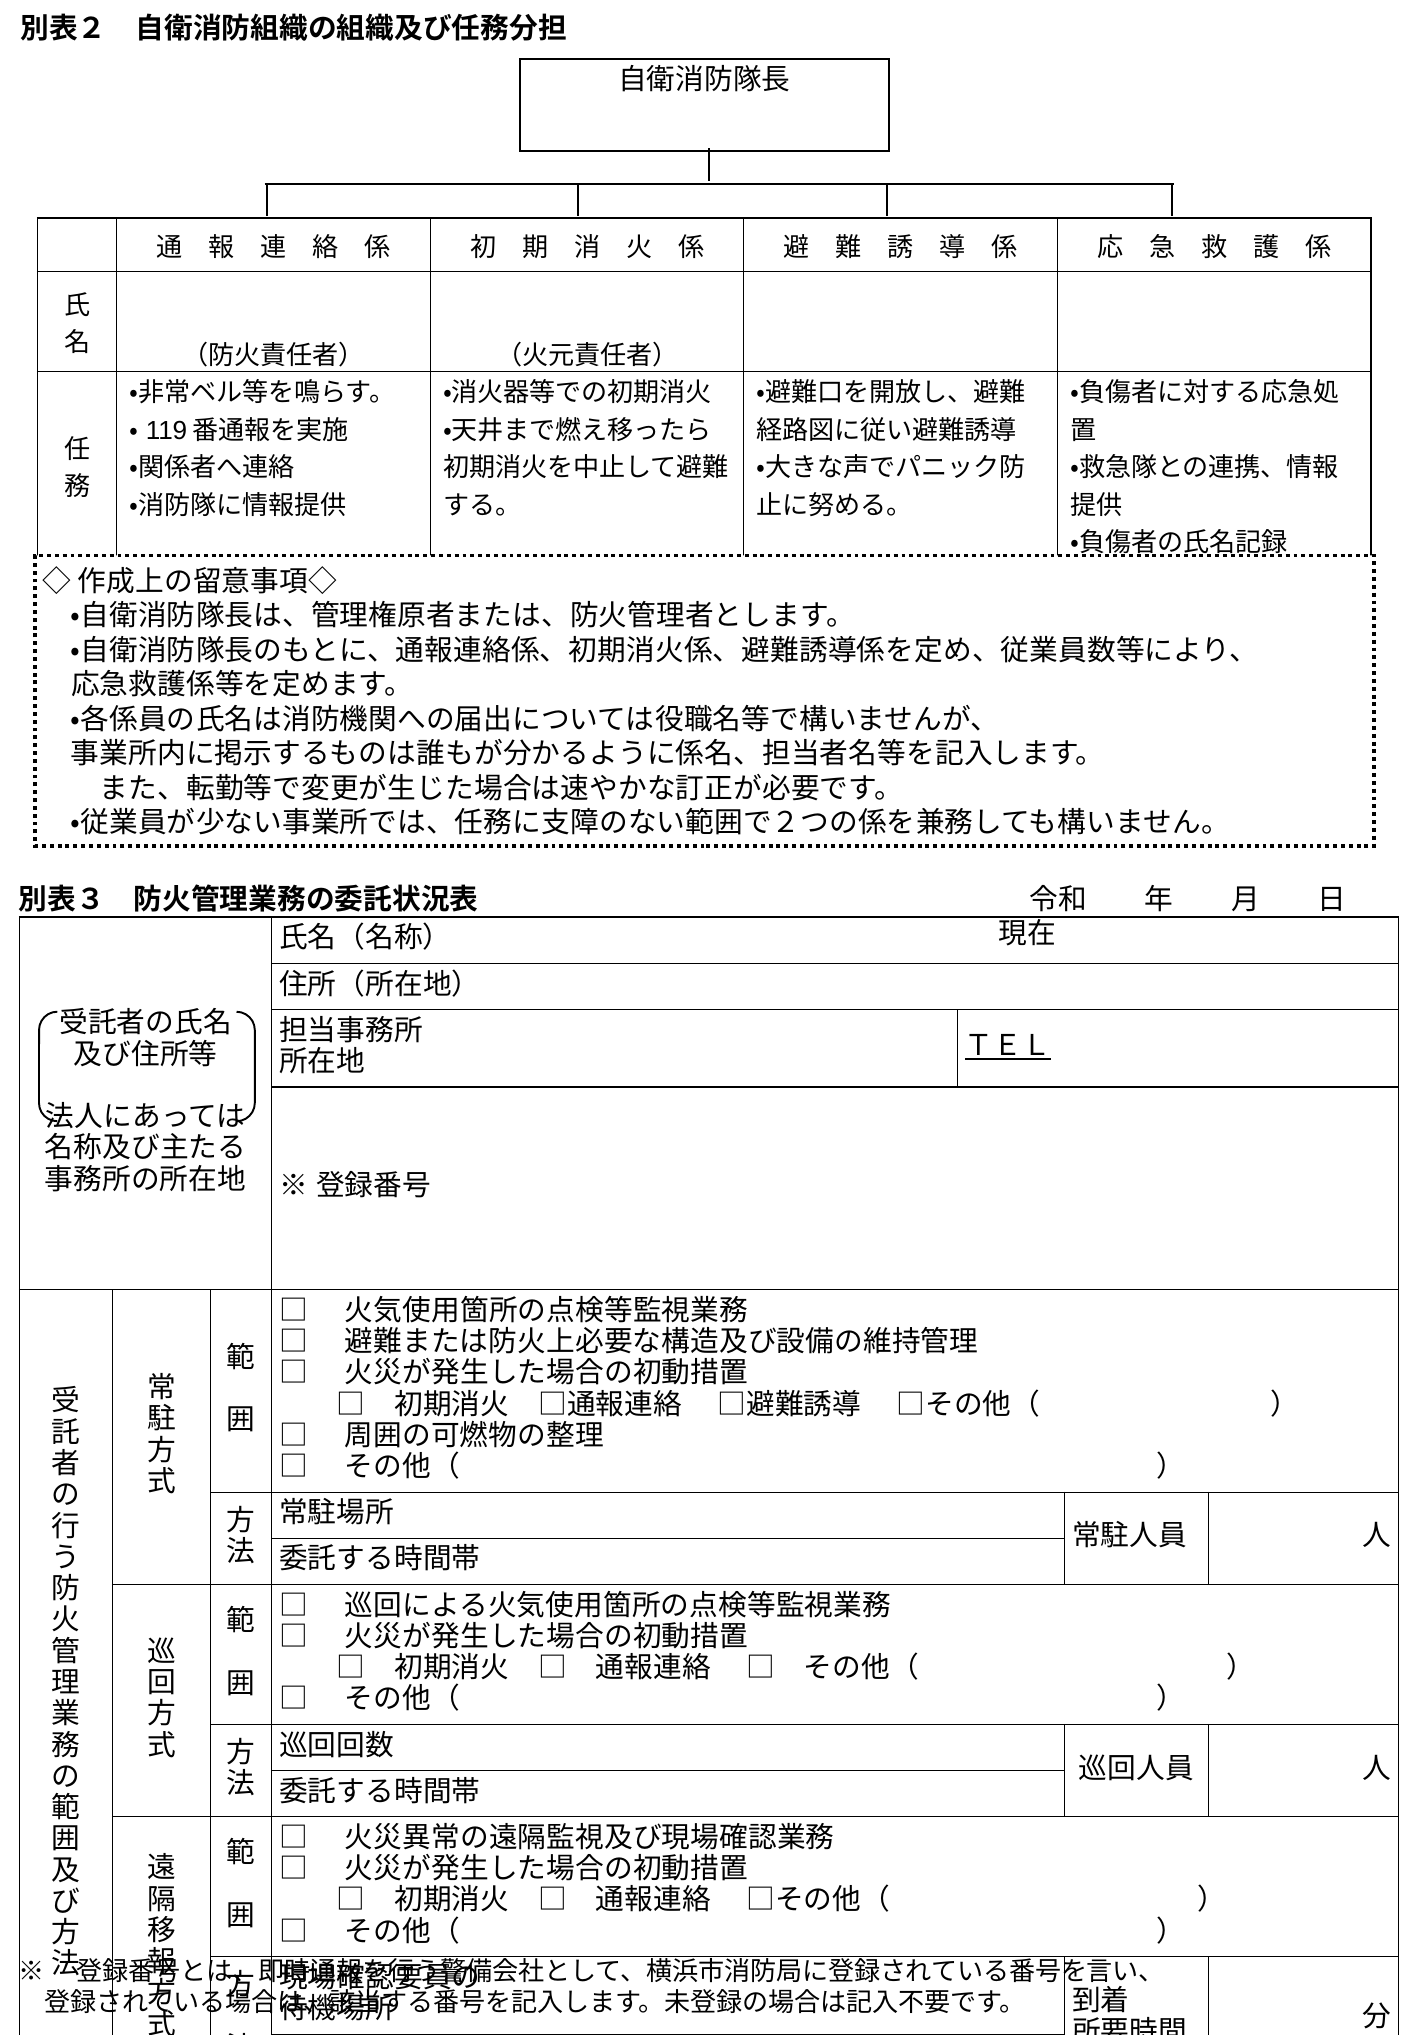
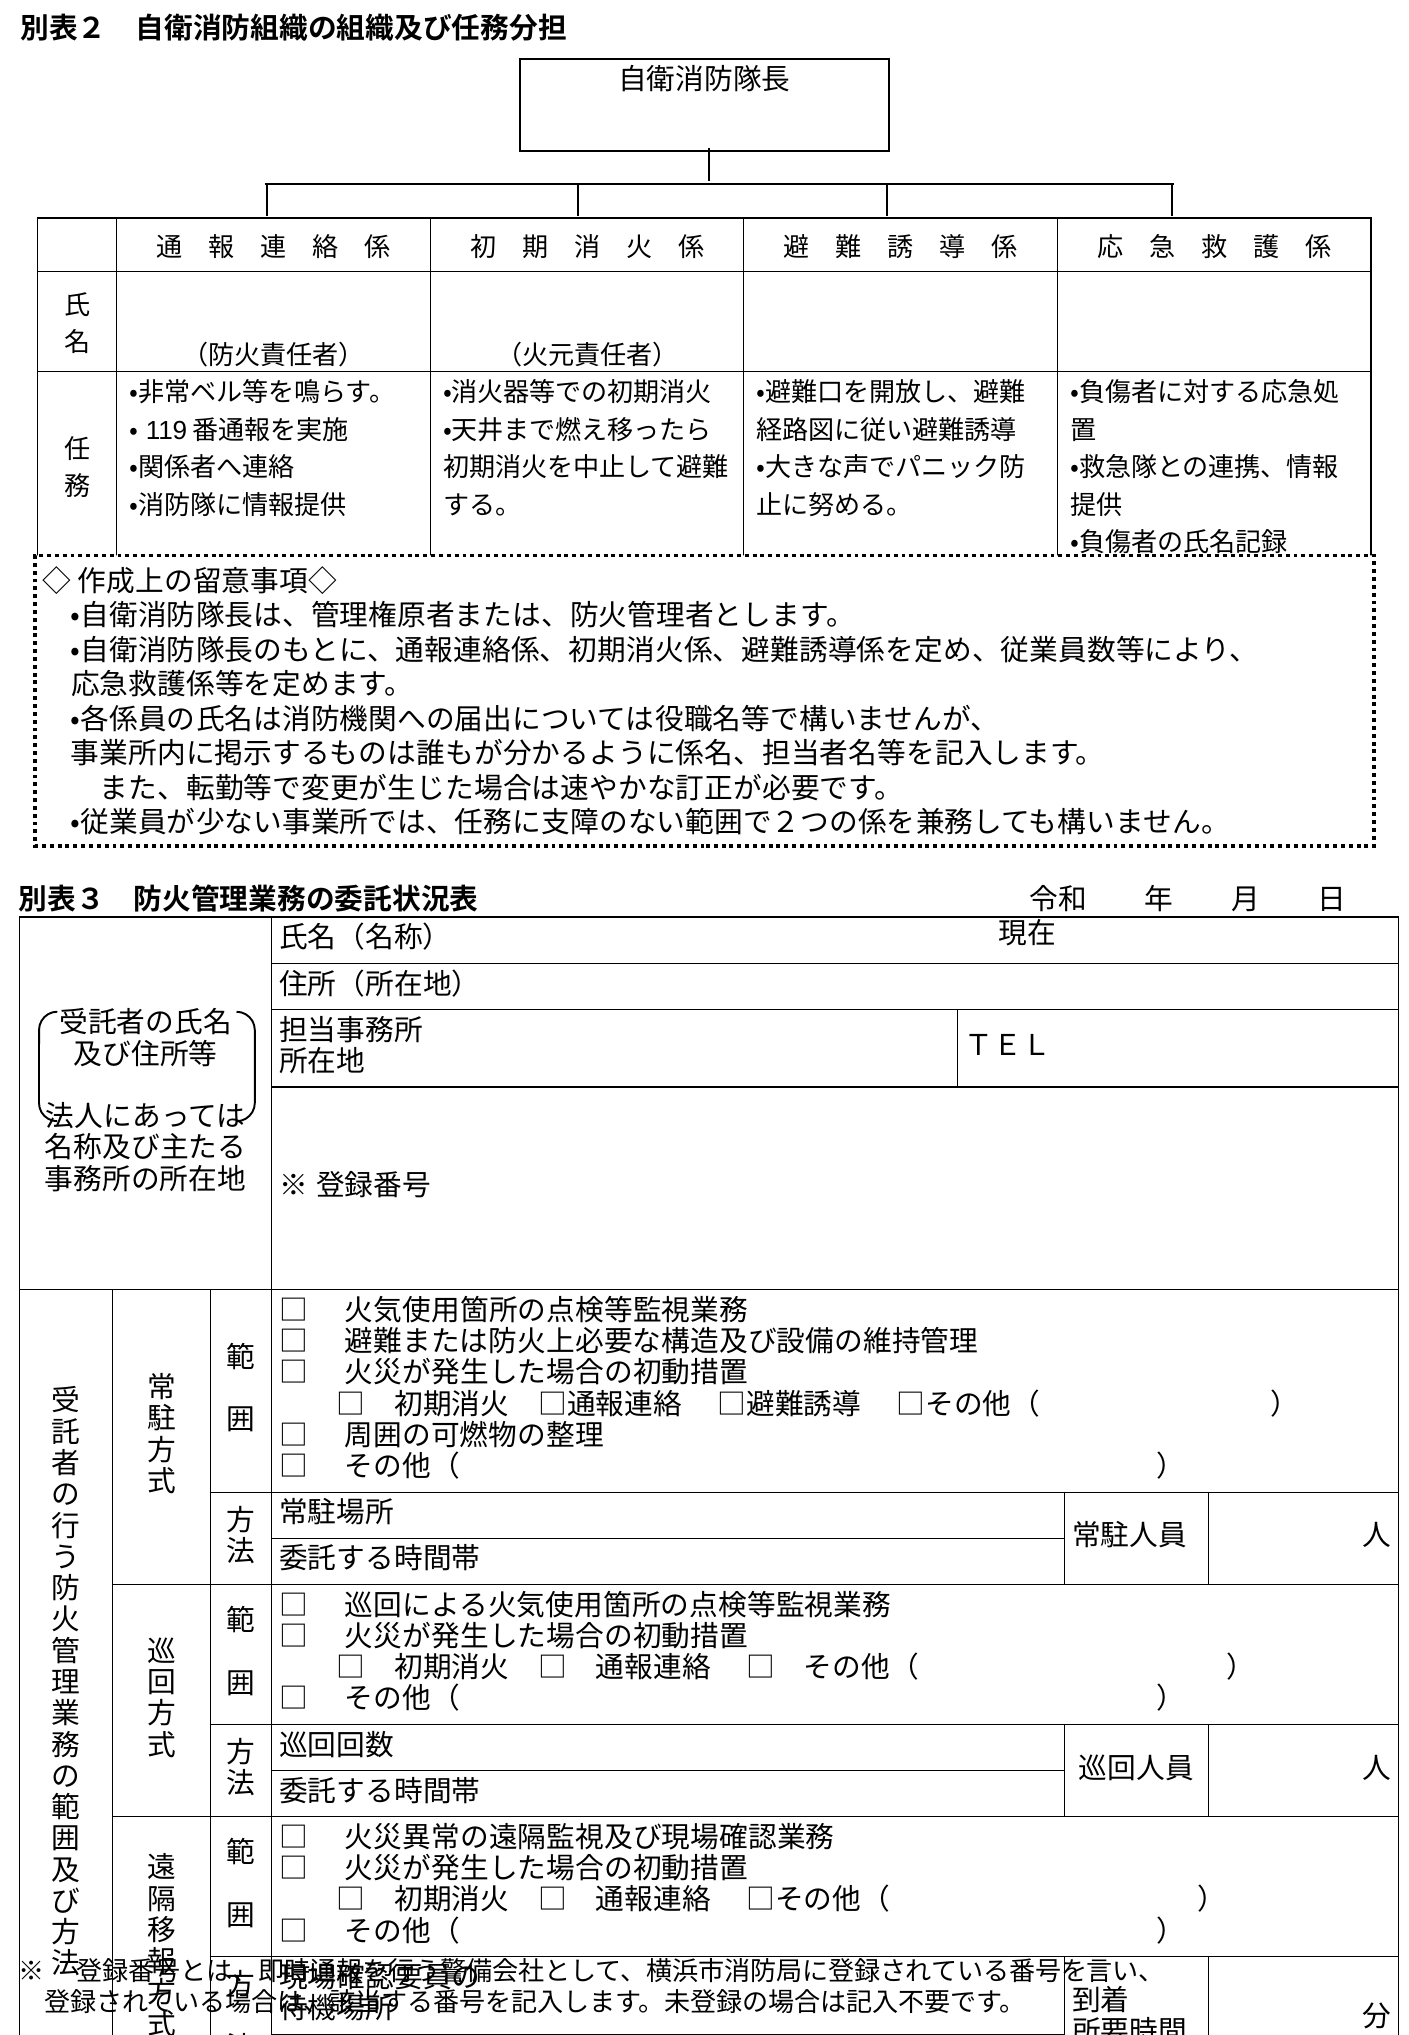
ＴＥＬ underline: present -> none (1008, 1047)
